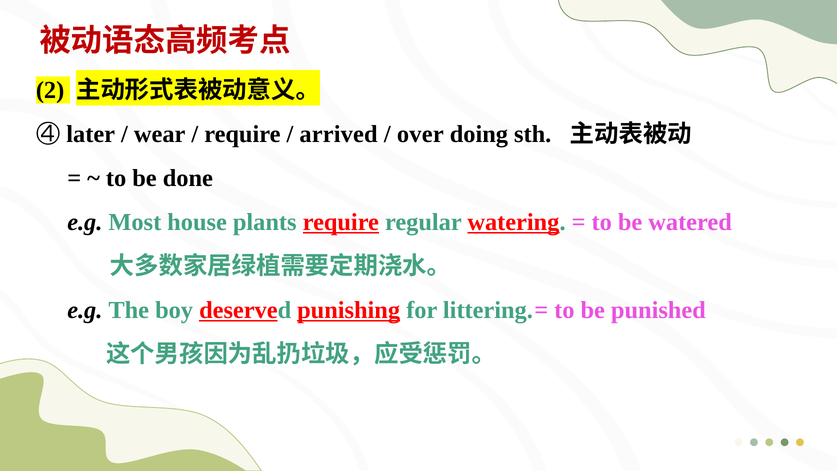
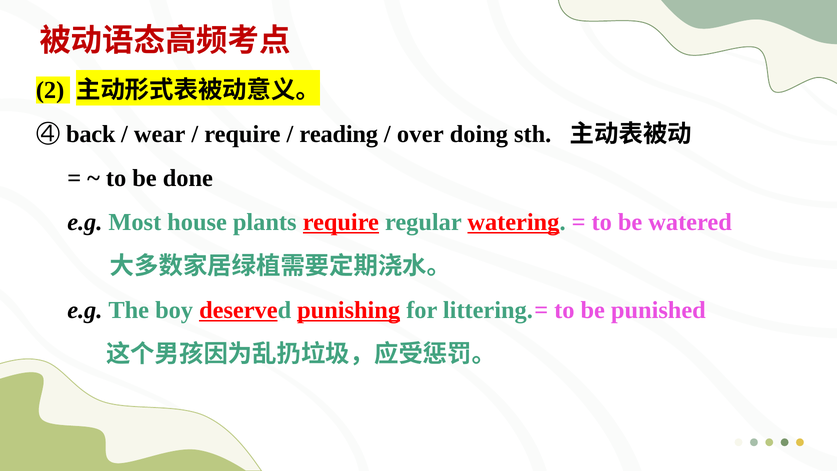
later: later -> back (91, 134)
arrived: arrived -> reading (339, 134)
